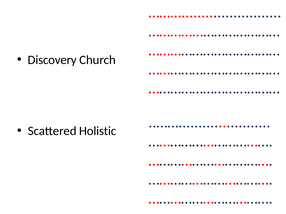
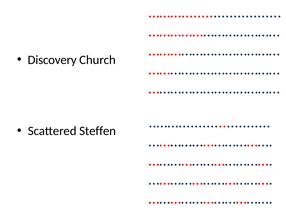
Holistic: Holistic -> Steffen (98, 131)
